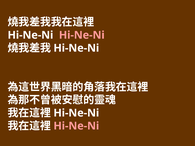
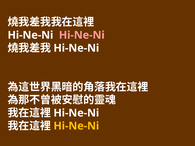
Hi-Ne-Ni colour: pink -> yellow (76, 126)
